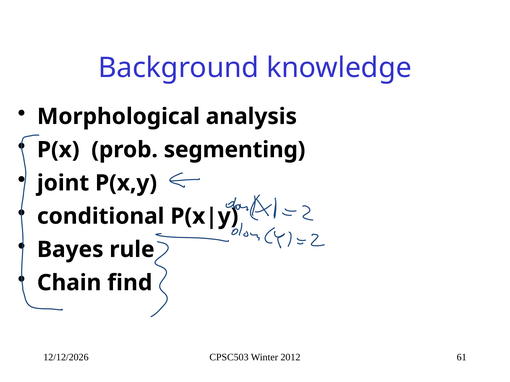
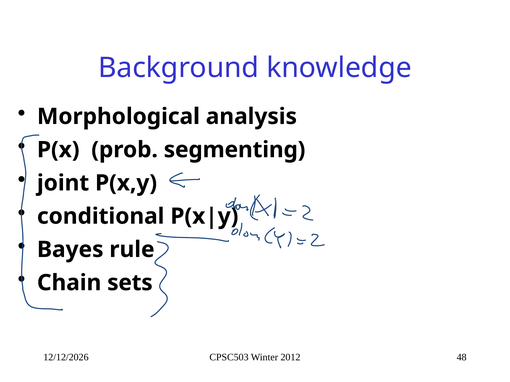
find: find -> sets (130, 283)
61: 61 -> 48 (462, 358)
